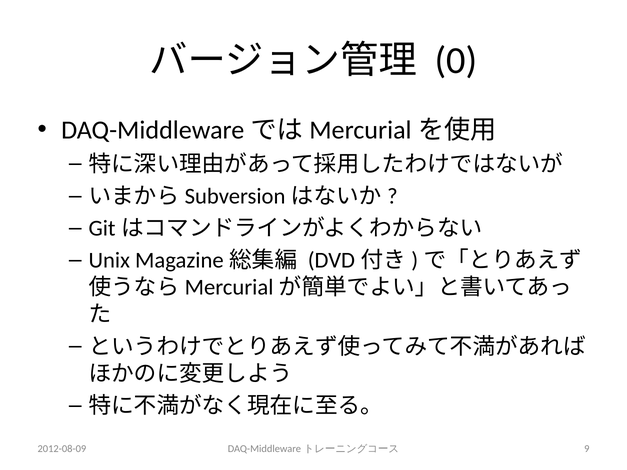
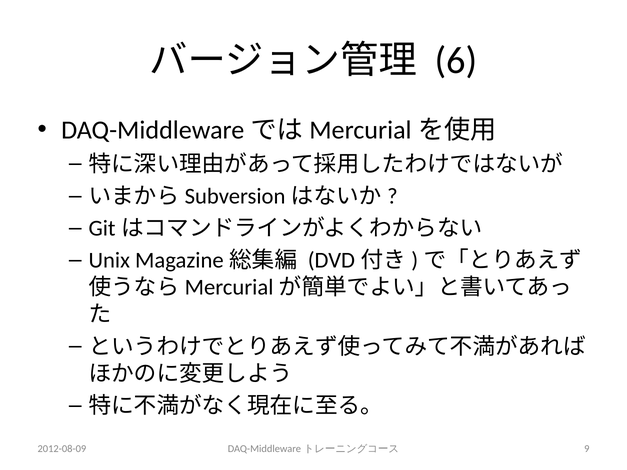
0: 0 -> 6 (456, 61)
